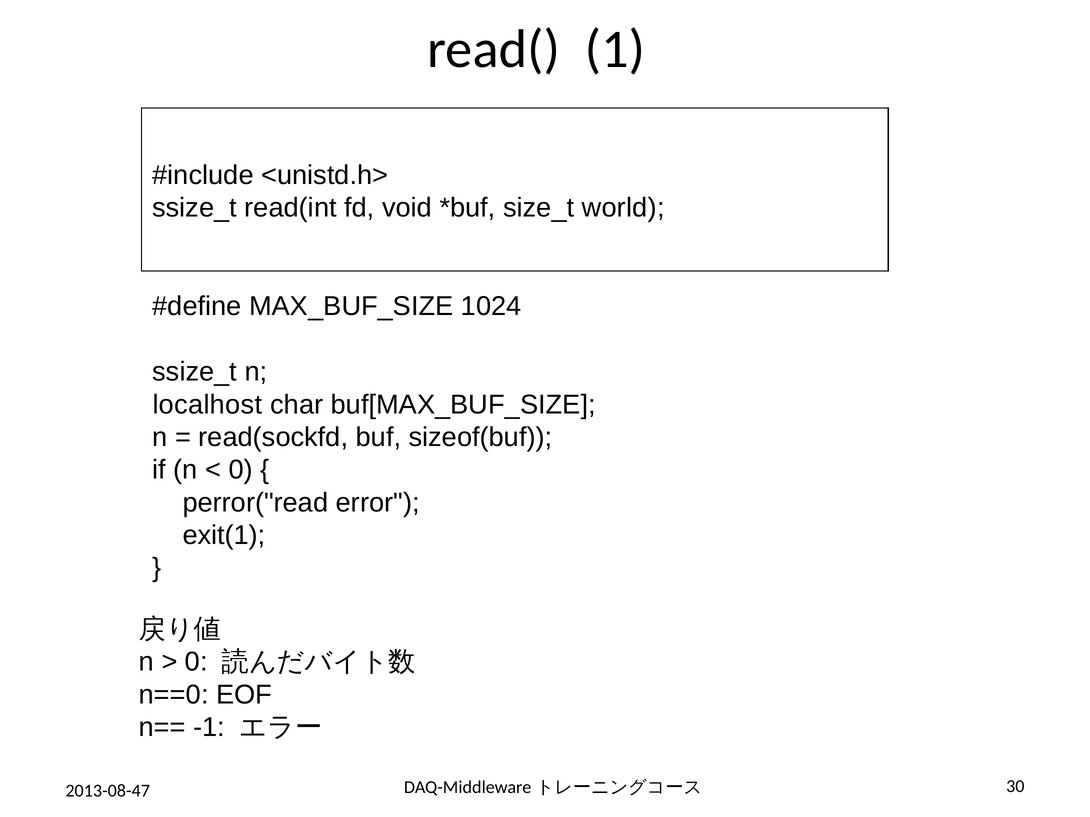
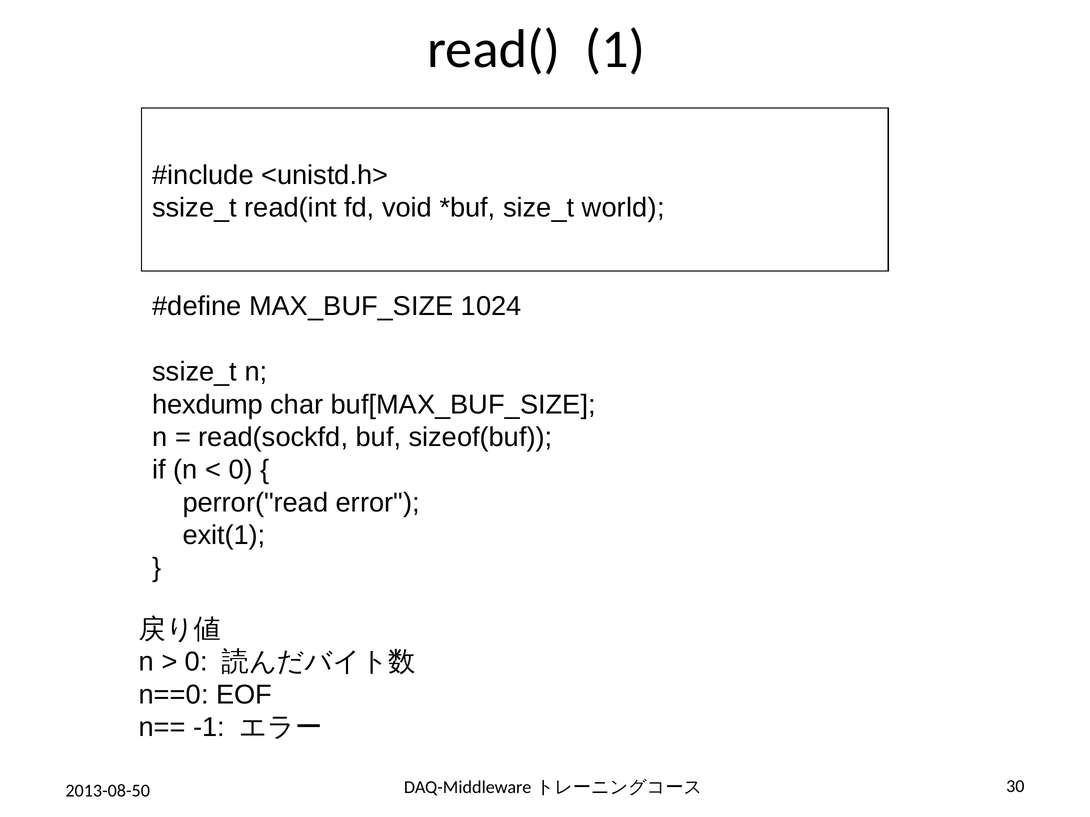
localhost: localhost -> hexdump (208, 405)
2013-08-47: 2013-08-47 -> 2013-08-50 (108, 791)
